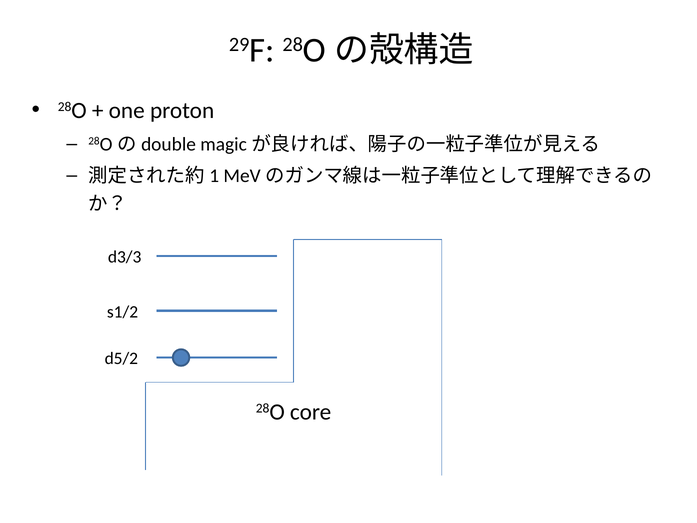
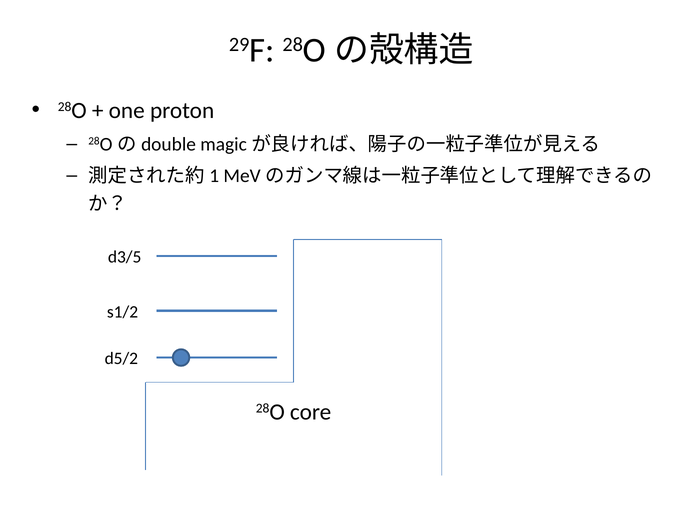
d3/3: d3/3 -> d3/5 (125, 257)
